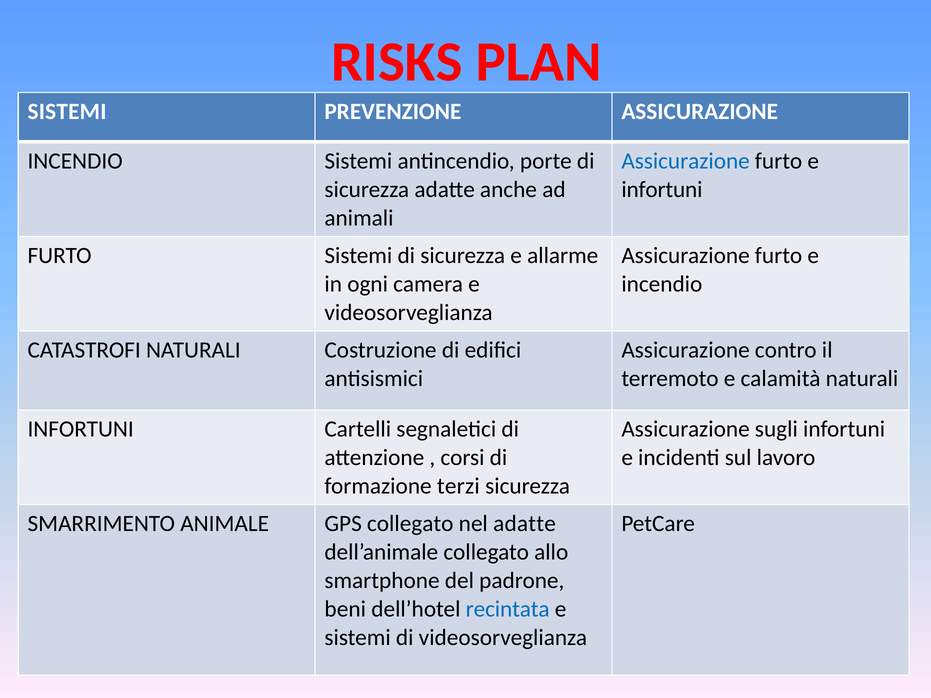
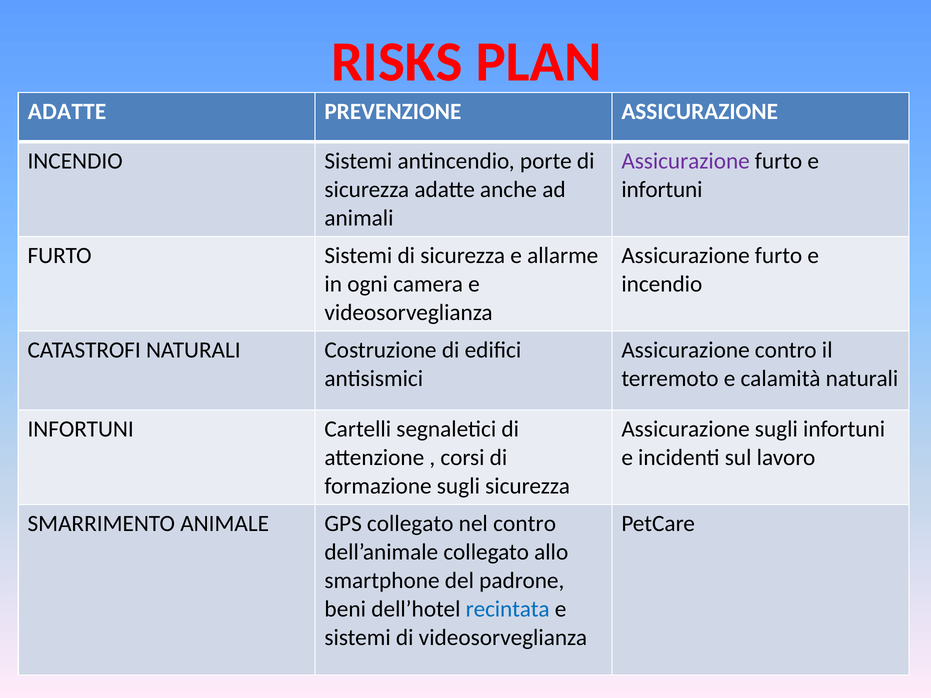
SISTEMI: SISTEMI -> ADATTE (67, 112)
Assicurazione colour: blue -> purple (686, 161)
formazione terzi: terzi -> sugli (458, 486)
nel adatte: adatte -> contro (525, 524)
